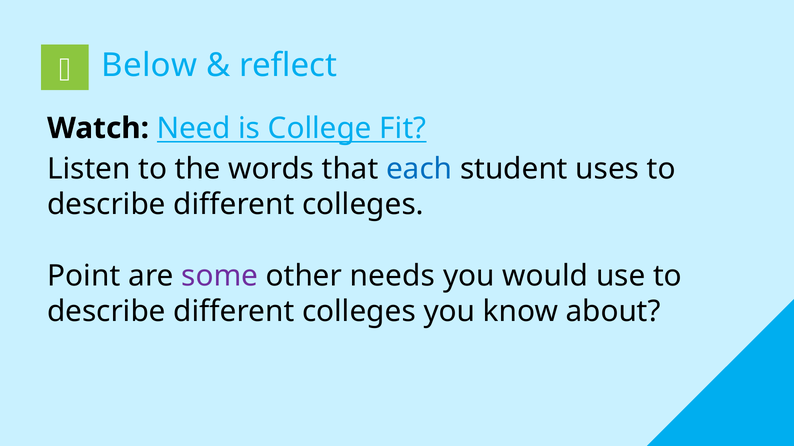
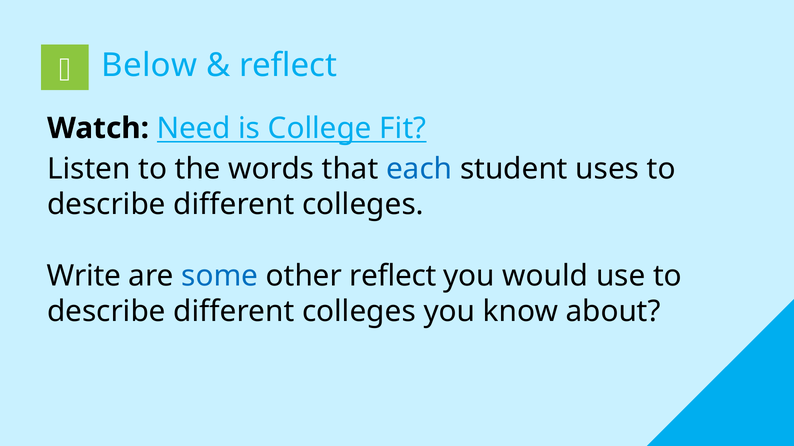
Point: Point -> Write (84, 276)
some colour: purple -> blue (220, 276)
other needs: needs -> reflect (393, 276)
